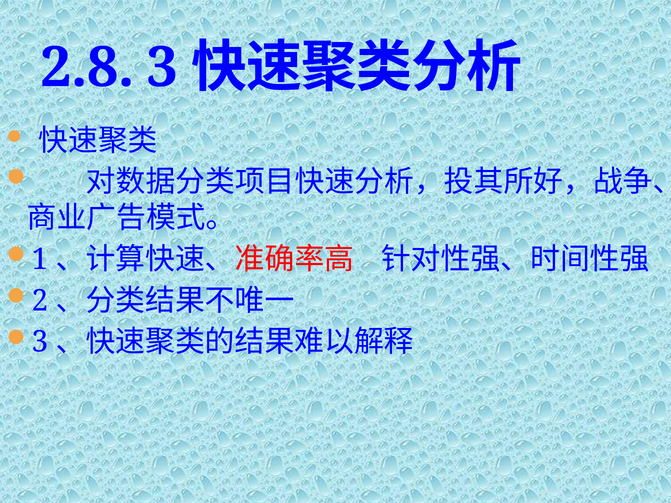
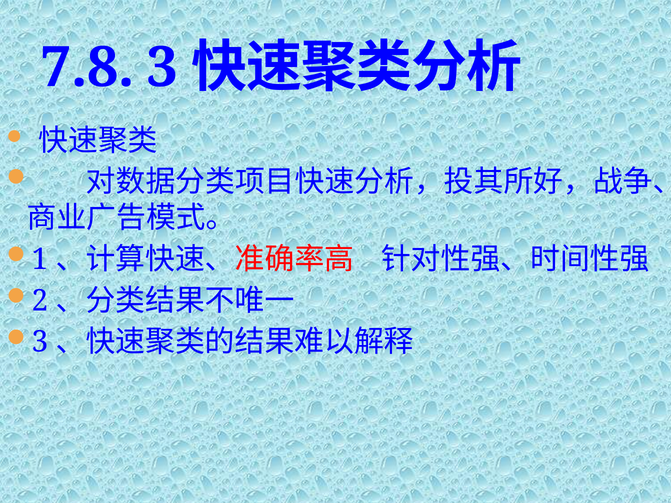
2.8: 2.8 -> 7.8 (87, 68)
